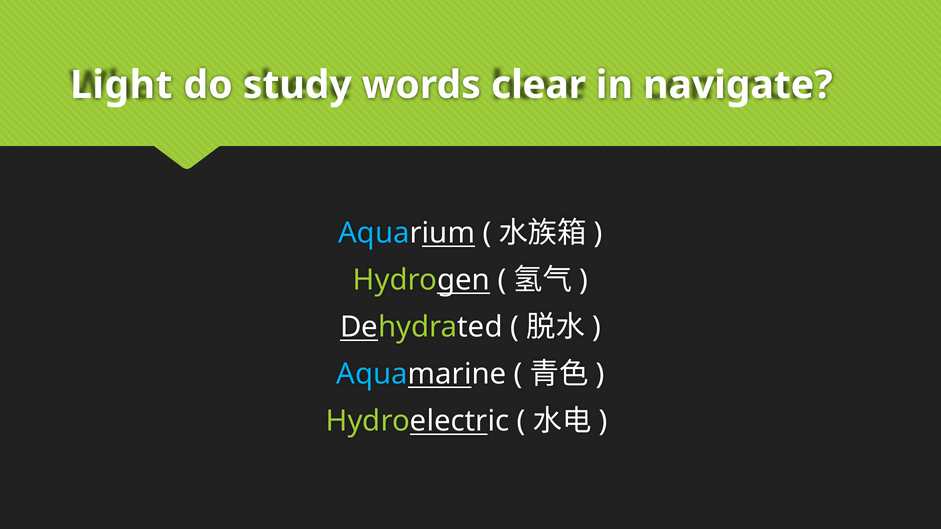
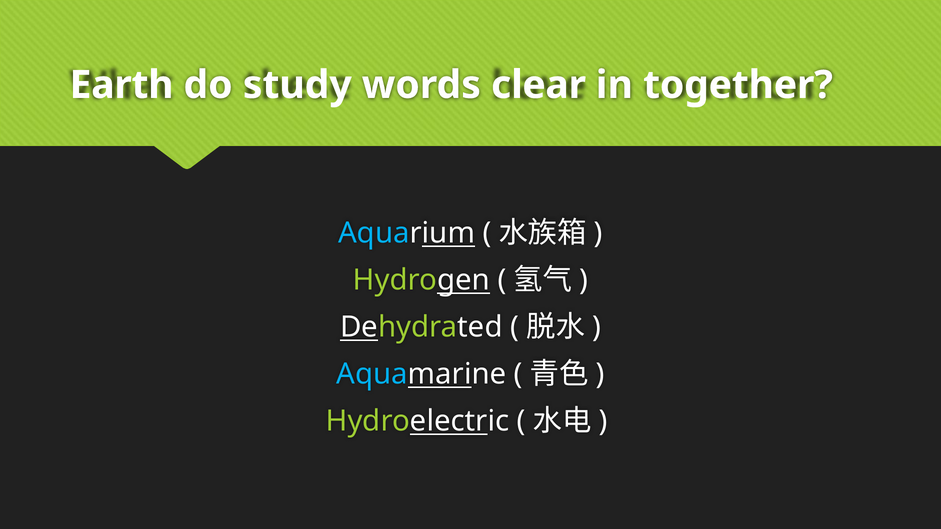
Light: Light -> Earth (122, 85)
navigate: navigate -> together (738, 85)
